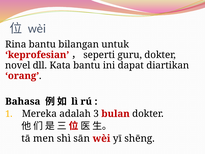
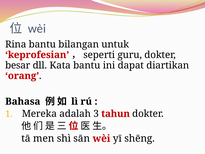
novel: novel -> besar (18, 65)
bulan: bulan -> tahun (116, 114)
